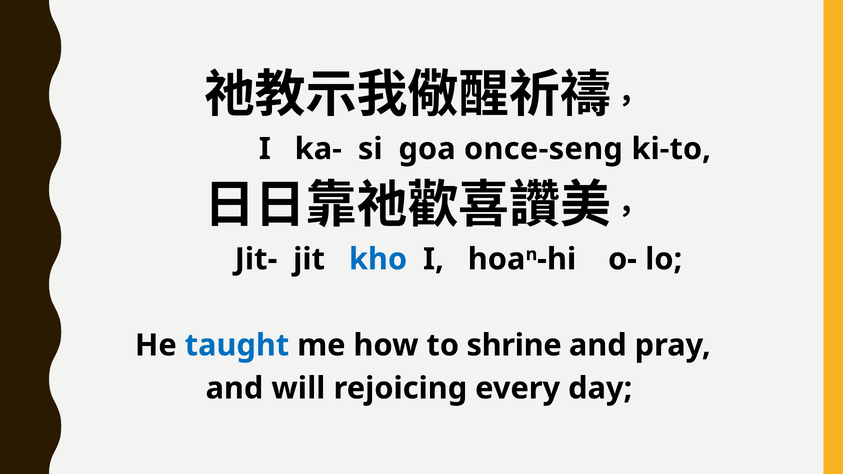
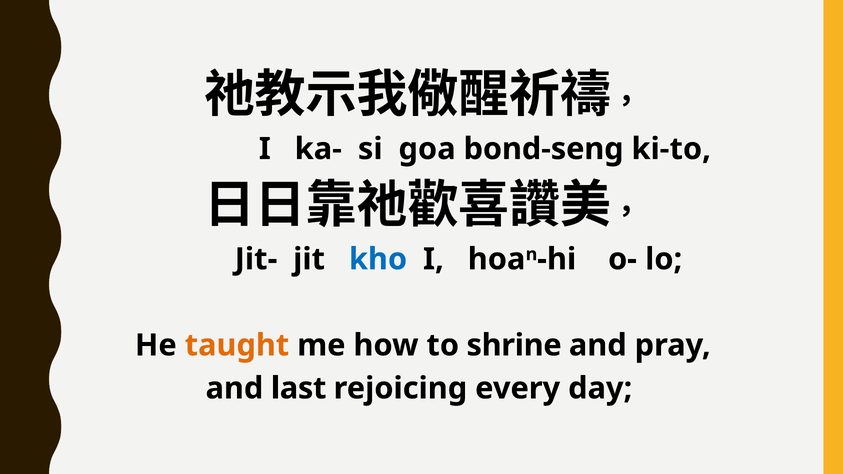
once-seng: once-seng -> bond-seng (544, 149)
taught colour: blue -> orange (237, 345)
will: will -> last (299, 388)
